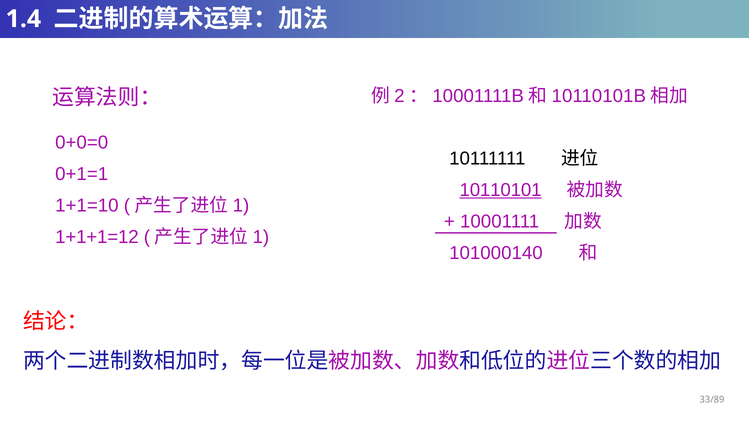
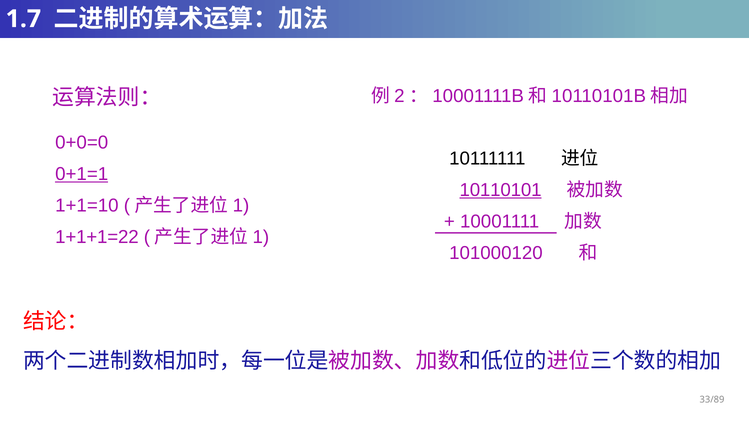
1.4: 1.4 -> 1.7 (23, 19)
0+1=1 underline: none -> present (82, 174)
1+1+1=12: 1+1+1=12 -> 1+1+1=22 (97, 237)
101000140: 101000140 -> 101000120 (496, 253)
